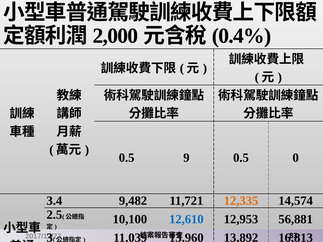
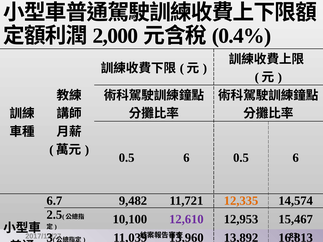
9: 9 -> 6 (186, 158)
0: 0 -> 6 (296, 158)
3.4: 3.4 -> 6.7 (54, 201)
12,610 colour: blue -> purple (186, 220)
56,881: 56,881 -> 15,467 (296, 220)
